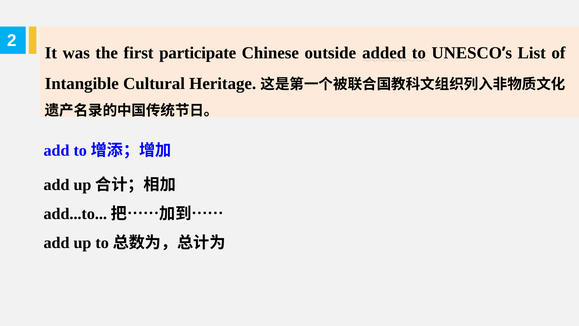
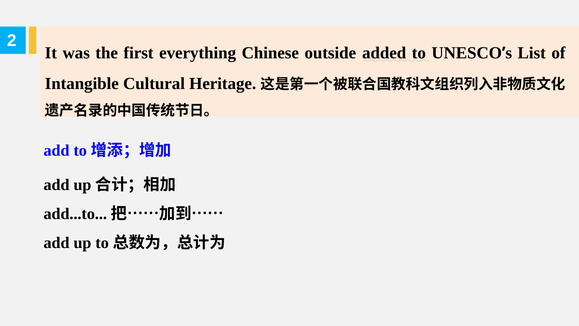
participate: participate -> everything (198, 53)
